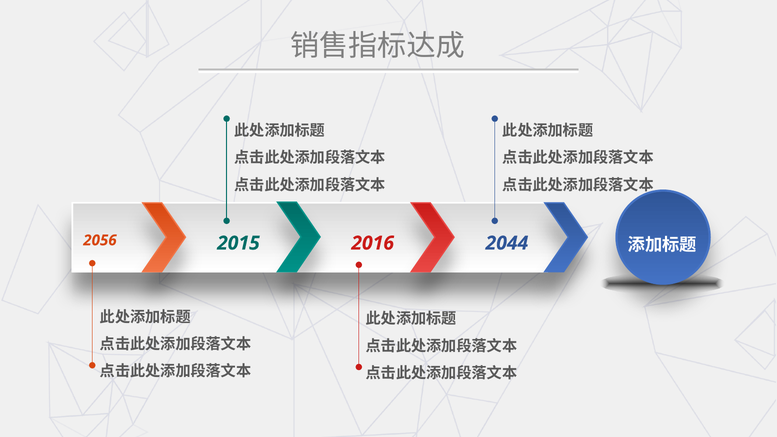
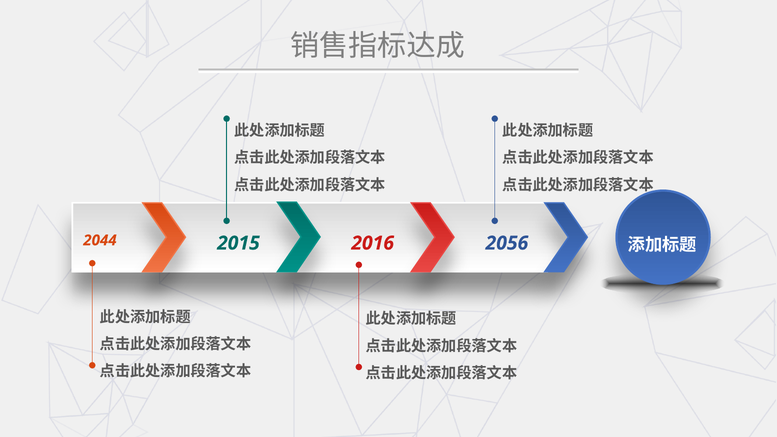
2056: 2056 -> 2044 (100, 240)
2044: 2044 -> 2056 (507, 243)
